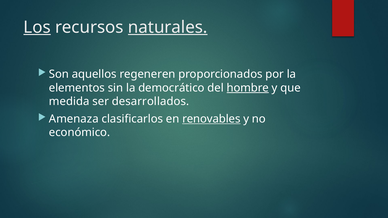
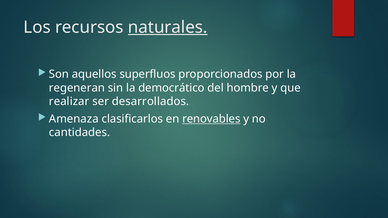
Los underline: present -> none (37, 27)
regeneren: regeneren -> superfluos (148, 74)
elementos: elementos -> regeneran (77, 88)
hombre underline: present -> none (248, 88)
medida: medida -> realizar (69, 101)
económico: económico -> cantidades (80, 133)
